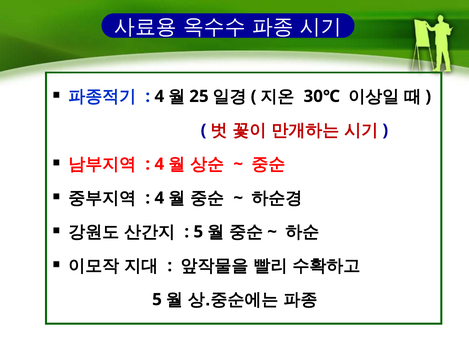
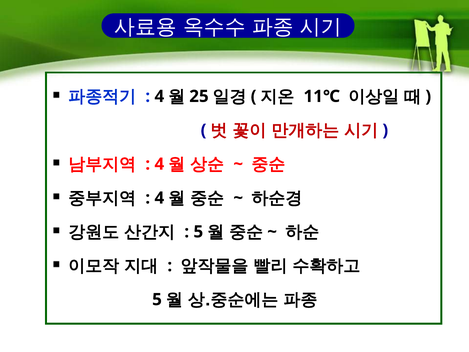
30℃: 30℃ -> 11℃ (322, 96)
